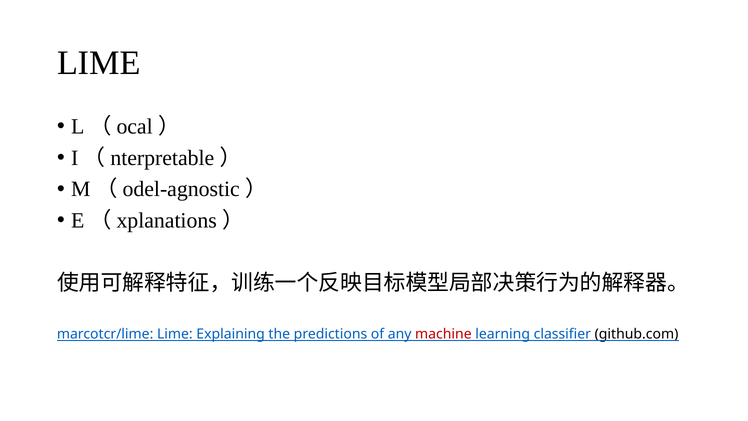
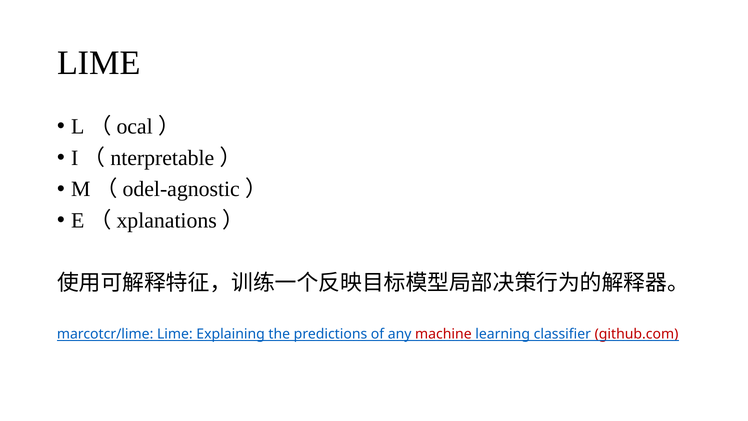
github.com colour: black -> red (637, 334)
